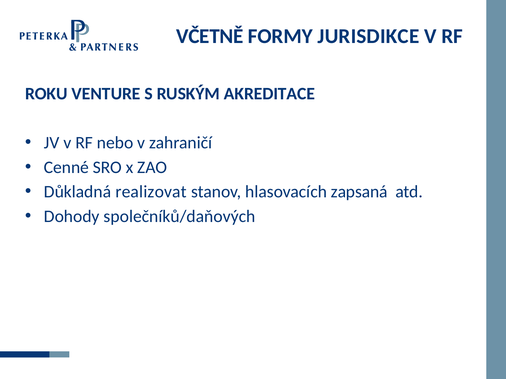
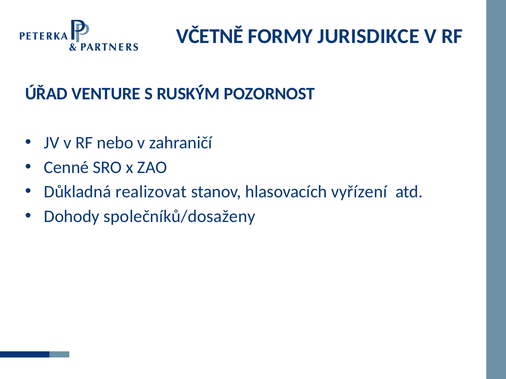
ROKU: ROKU -> ÚŘAD (46, 94)
AKREDITACE: AKREDITACE -> POZORNOST (269, 94)
zapsaná: zapsaná -> vyřízení (359, 192)
společníků/daňových: společníků/daňových -> společníků/dosaženy (179, 217)
